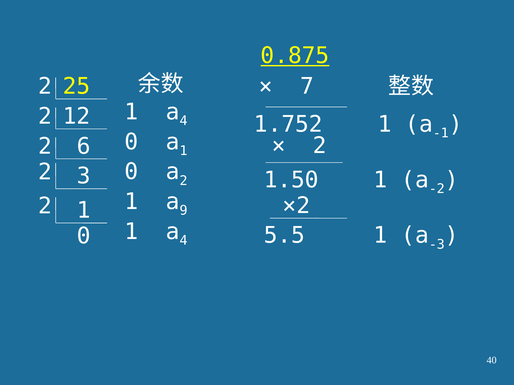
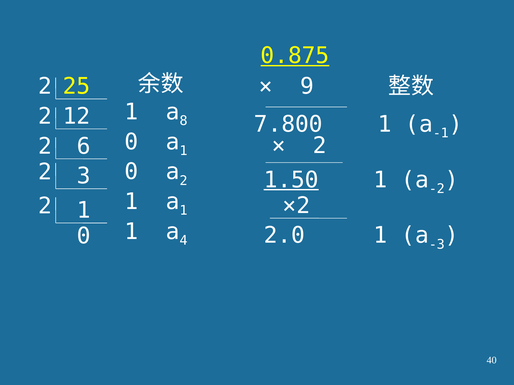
7: 7 -> 9 (307, 86)
4: 4 -> 8 (184, 121)
1.752: 1.752 -> 7.800 (288, 124)
1.50 underline: none -> present (291, 180)
9: 9 -> 1 (184, 211)
5.5: 5.5 -> 2.0 (284, 236)
